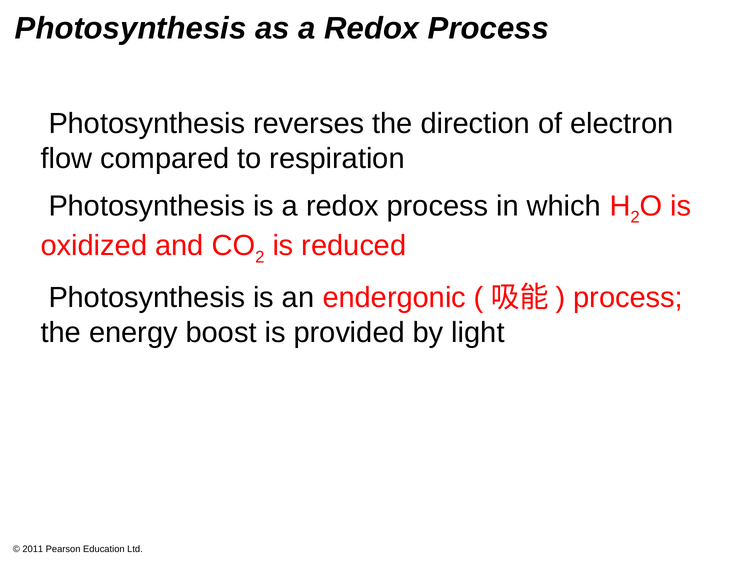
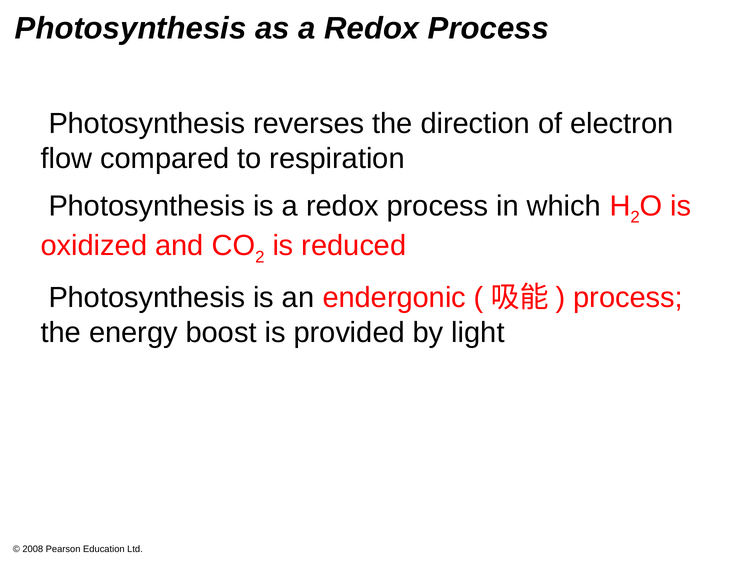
2011: 2011 -> 2008 (33, 548)
